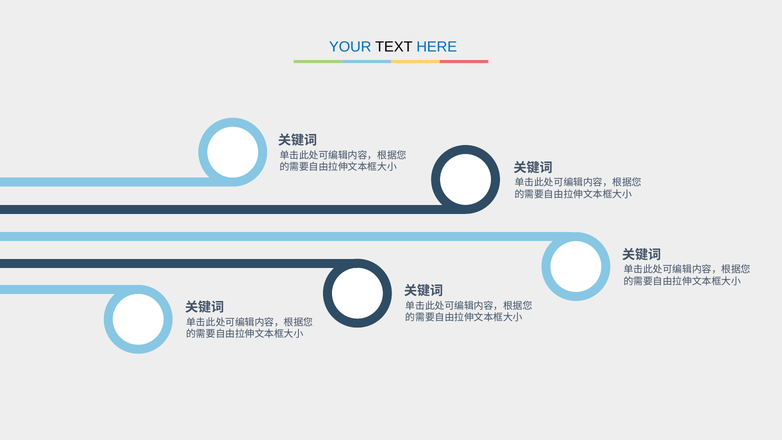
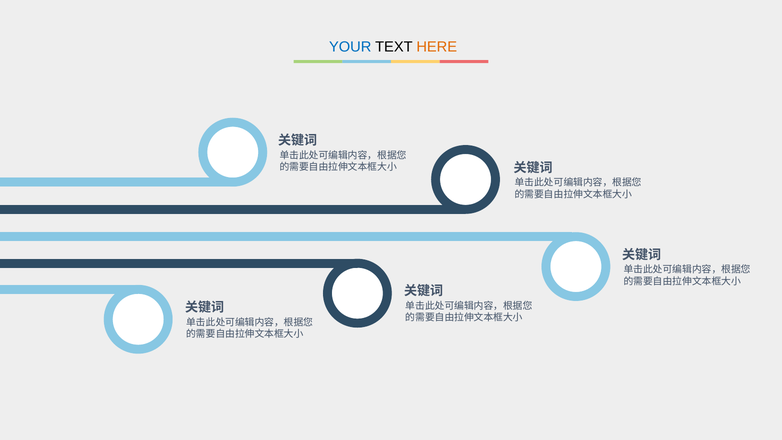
HERE colour: blue -> orange (437, 47)
